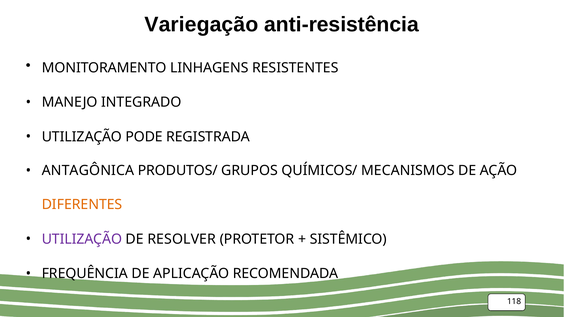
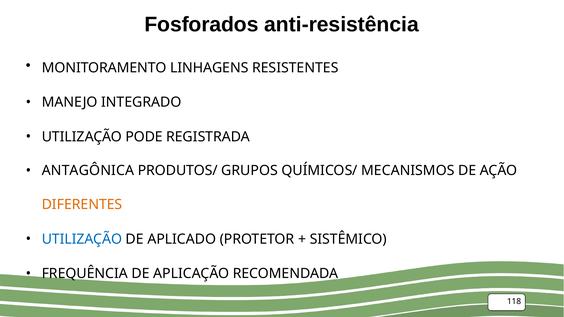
Variegação: Variegação -> Fosforados (201, 24)
UTILIZAÇÃO colour: purple -> blue (82, 239)
RESOLVER: RESOLVER -> APLICADO (182, 239)
